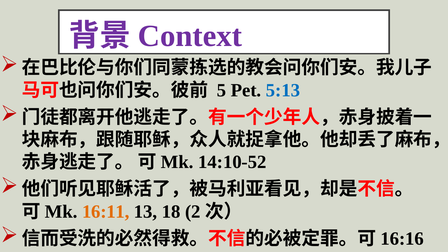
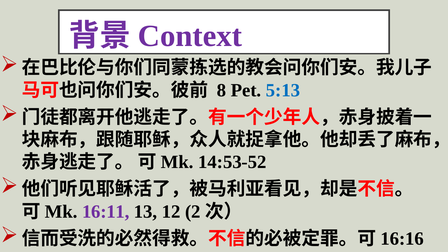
5: 5 -> 8 (222, 90)
14:10-52: 14:10-52 -> 14:53-52 (232, 162)
16:11 colour: orange -> purple (106, 212)
18: 18 -> 12 (171, 212)
